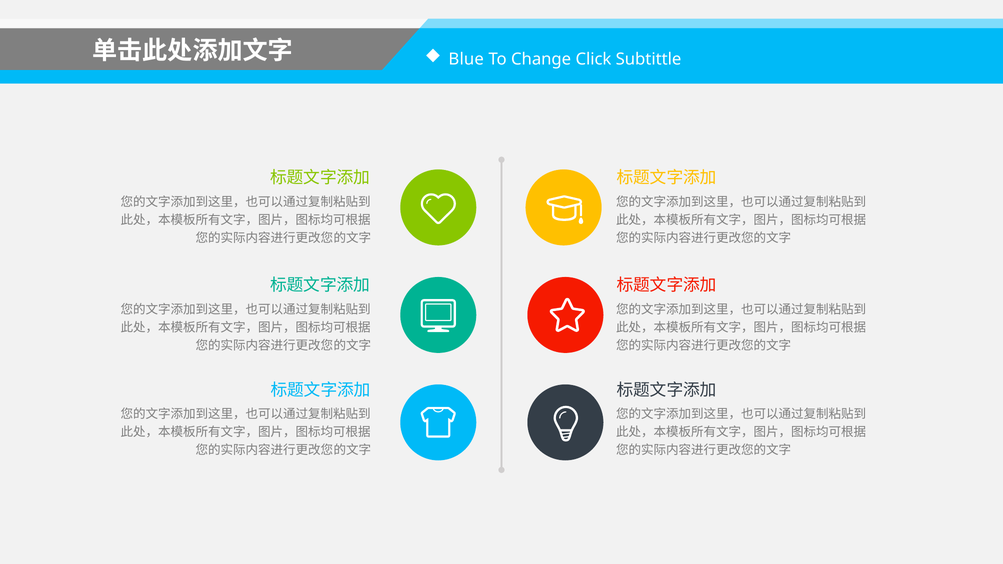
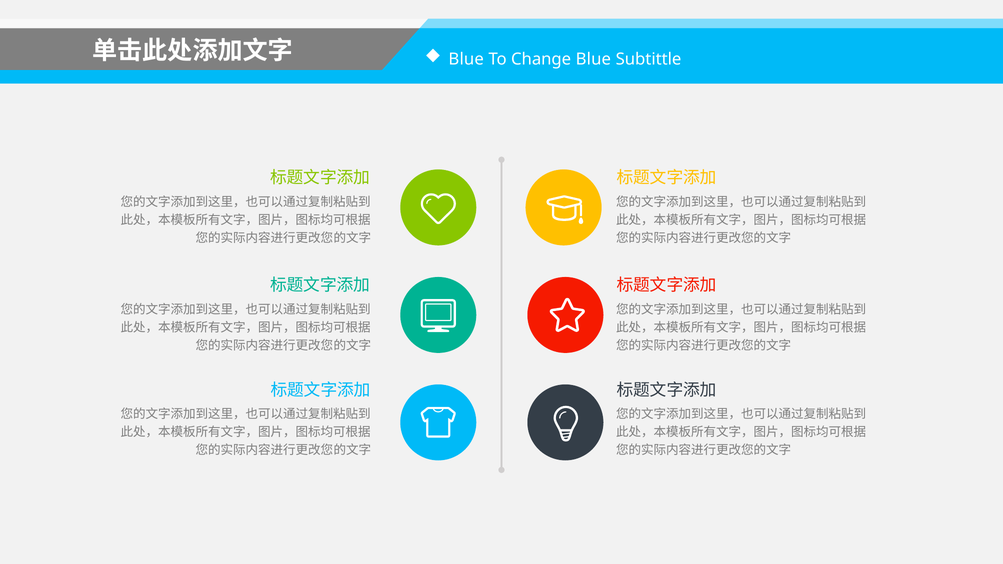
Change Click: Click -> Blue (593, 59)
